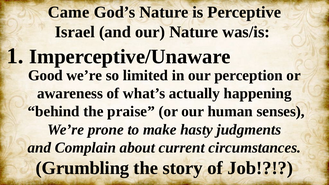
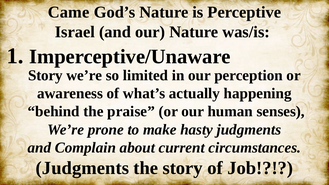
Good: Good -> Story (45, 75)
Grumbling: Grumbling -> Judgments (82, 168)
